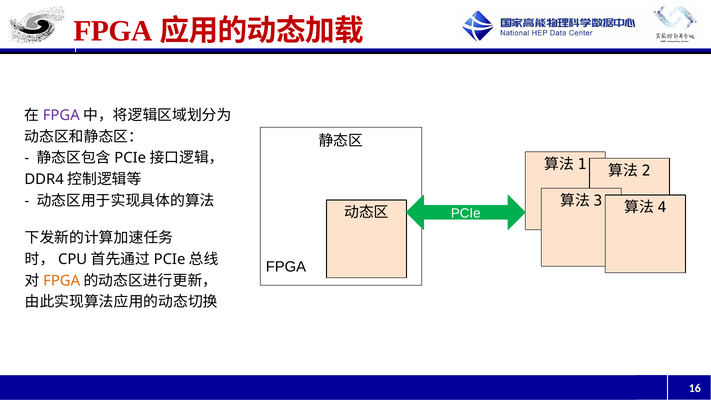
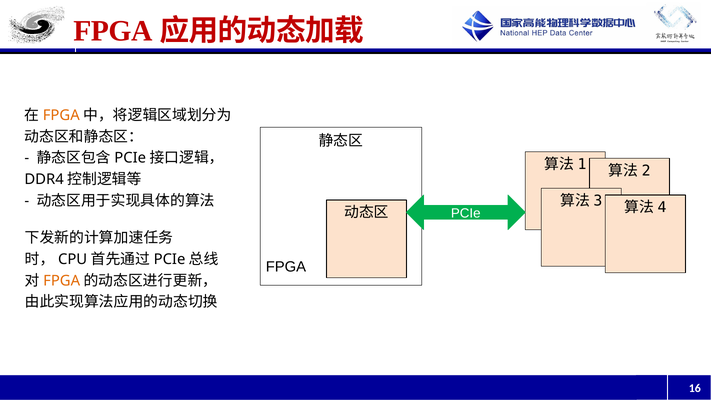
FPGA colour: purple -> orange (61, 115)
